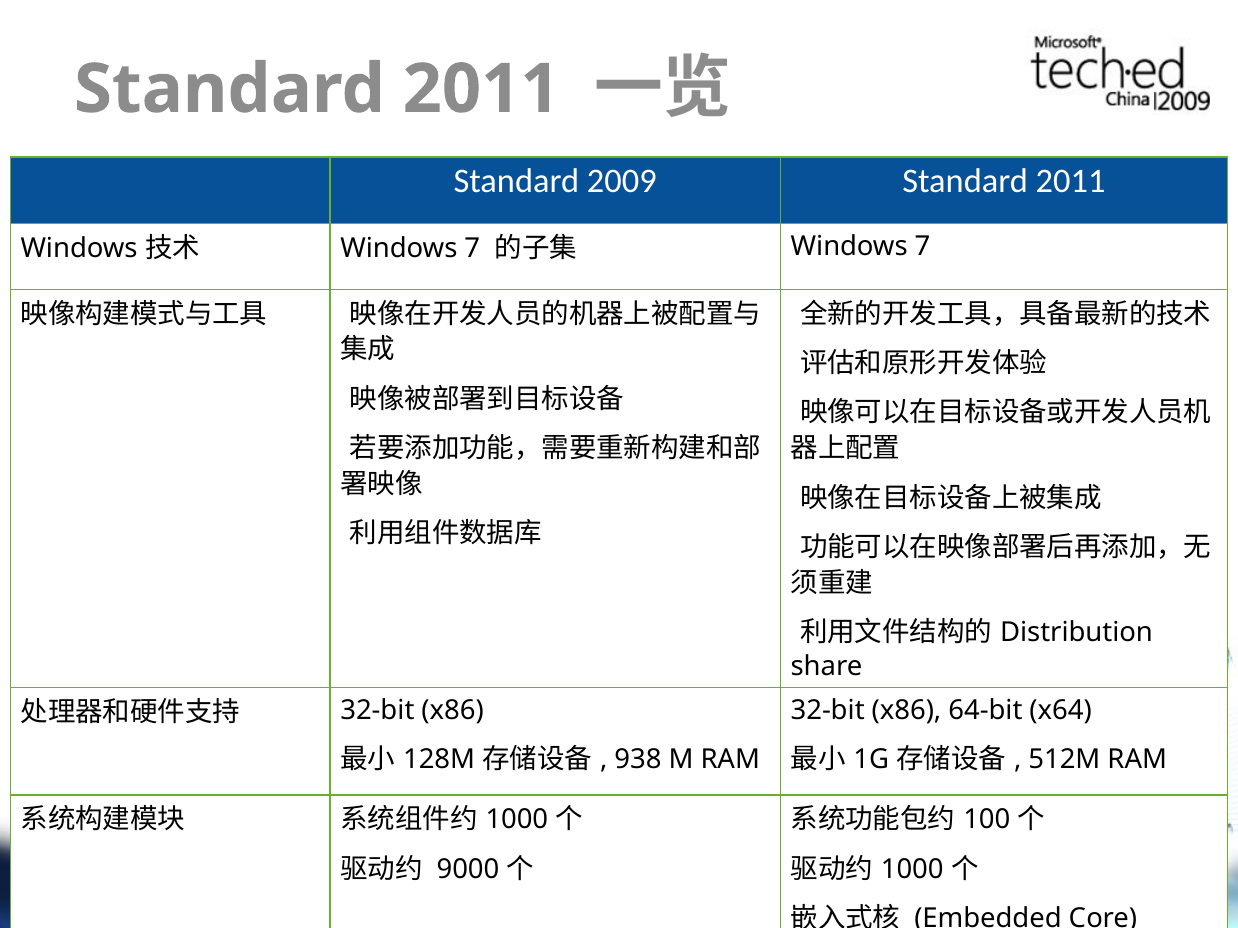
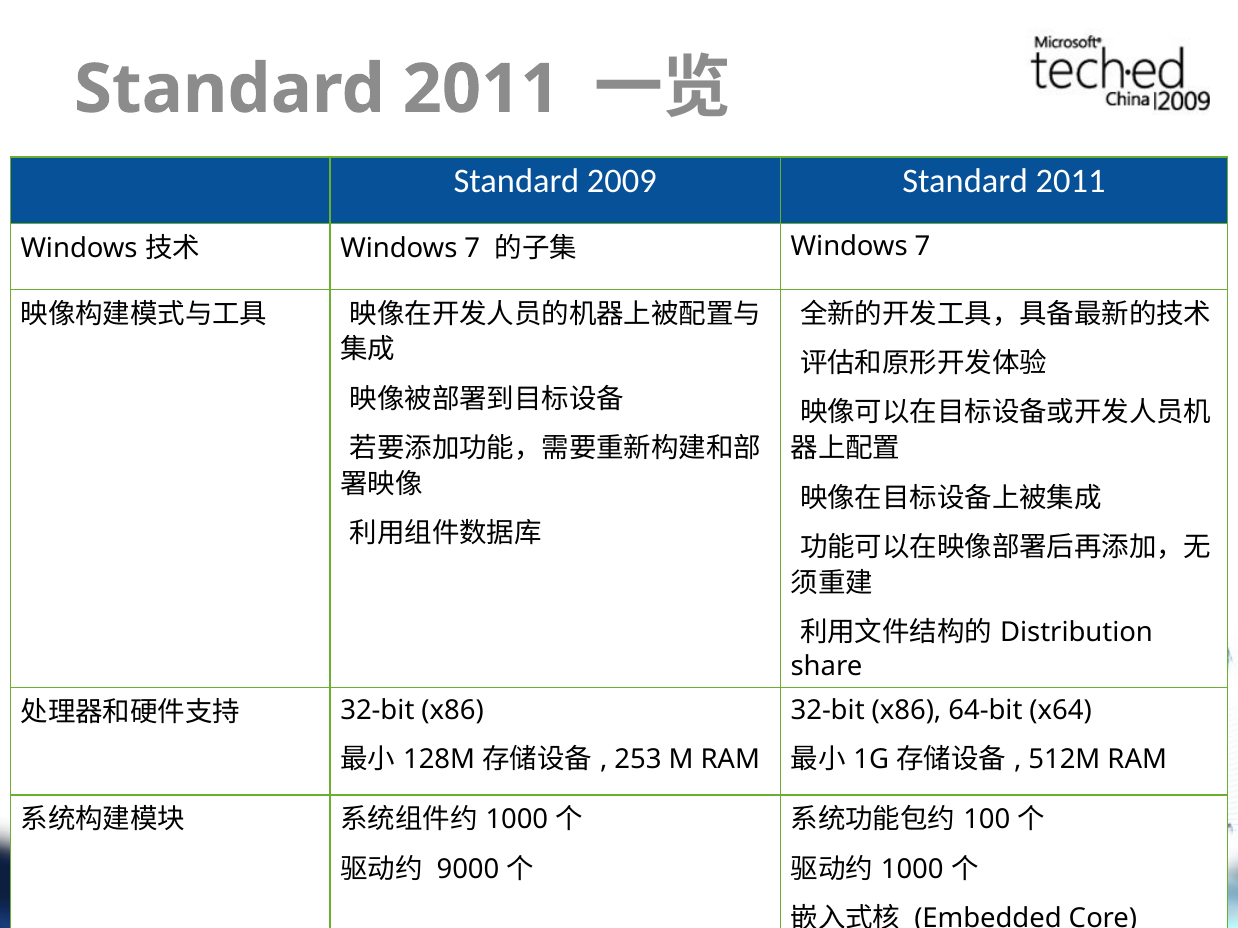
938: 938 -> 253 (638, 760)
